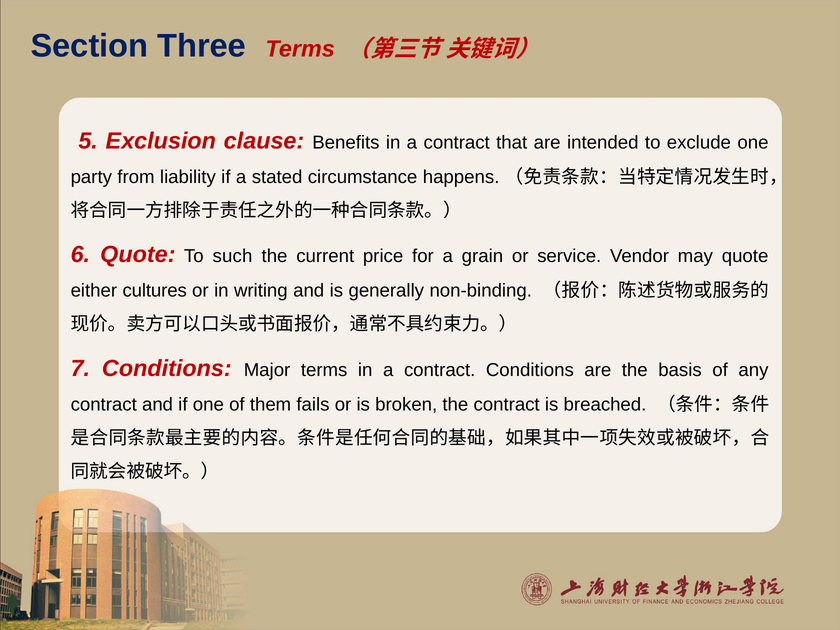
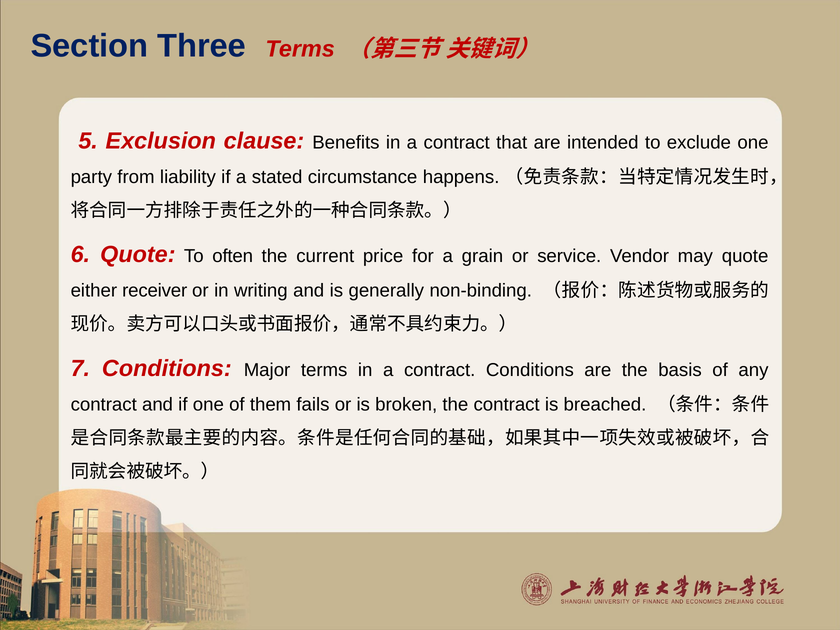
such: such -> often (233, 256)
cultures: cultures -> receiver (155, 291)
